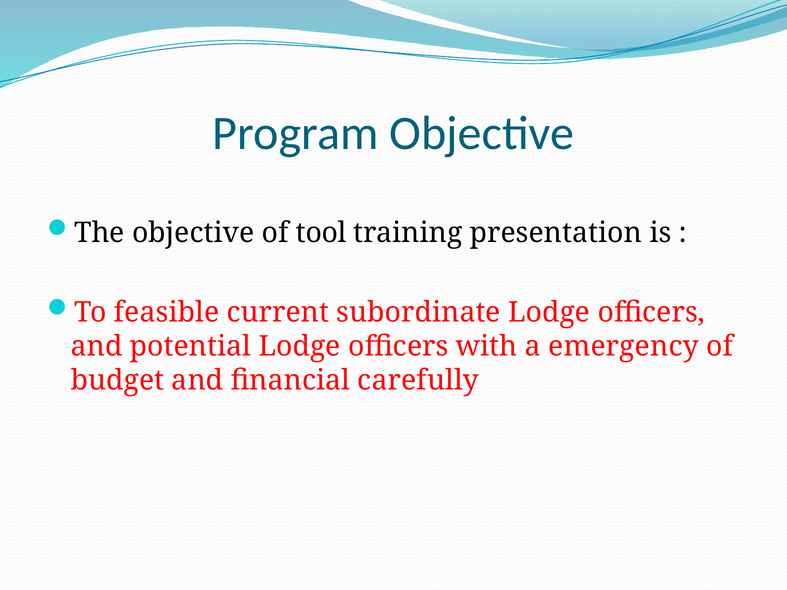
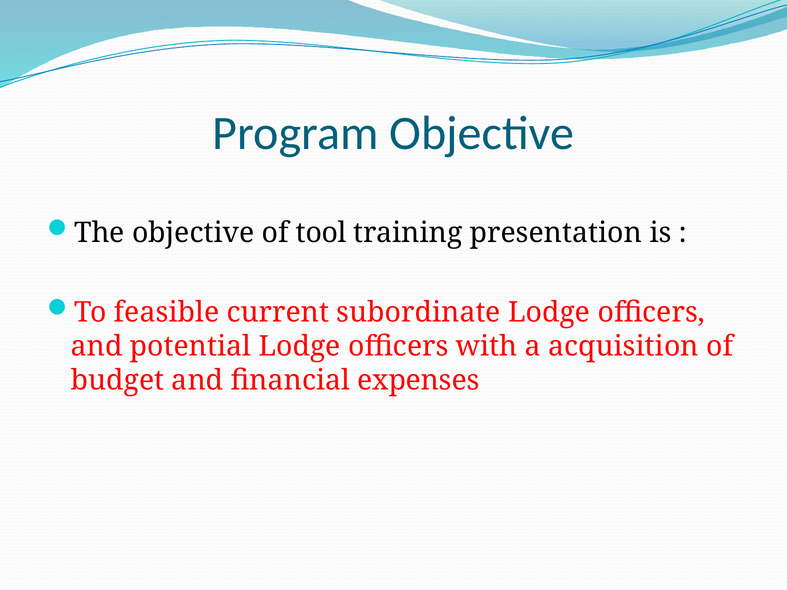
emergency: emergency -> acquisition (623, 346)
carefully: carefully -> expenses (418, 380)
